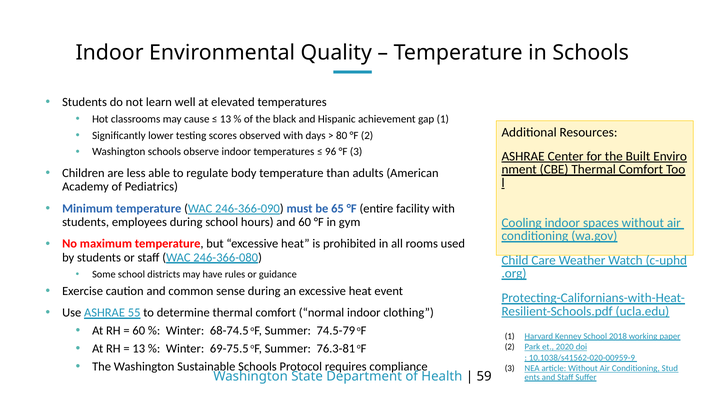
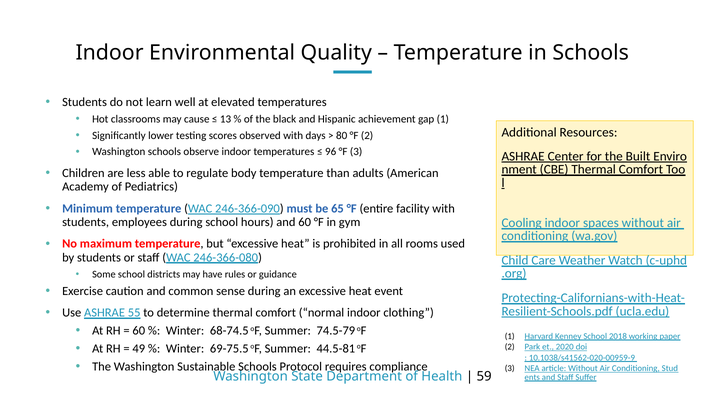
13: 13 -> 49 (139, 349)
76.3-81: 76.3-81 -> 44.5-81 (336, 349)
